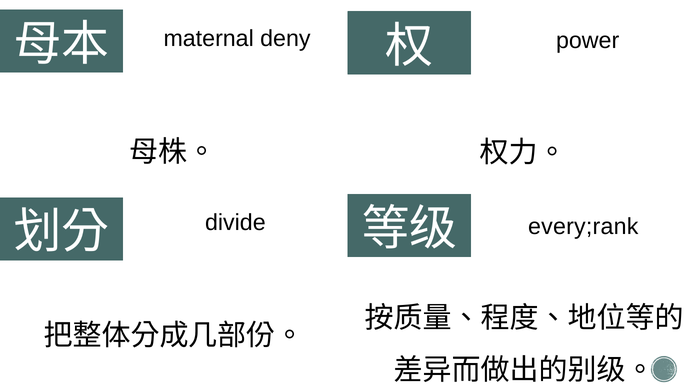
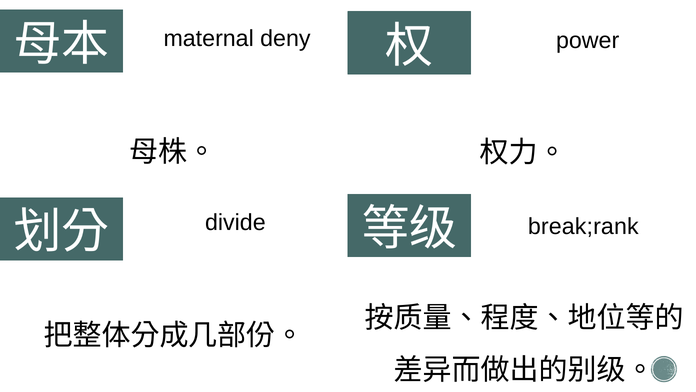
every;rank: every;rank -> break;rank (583, 227)
